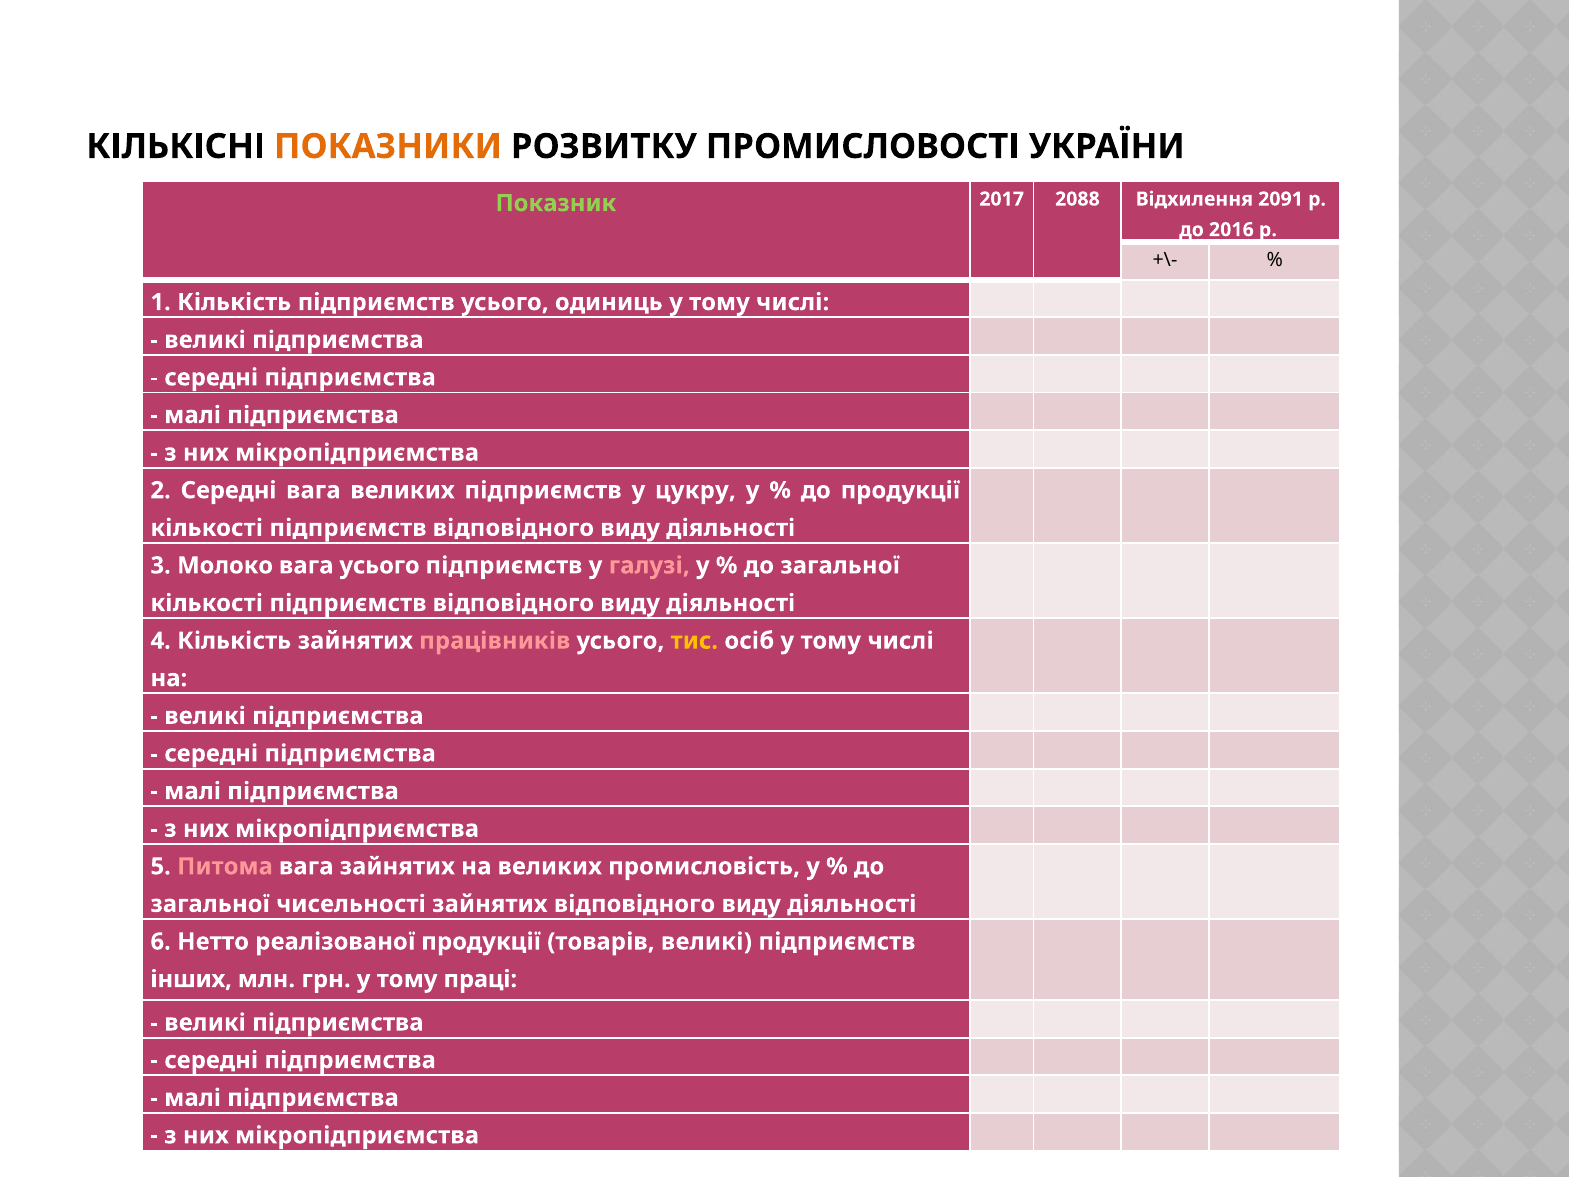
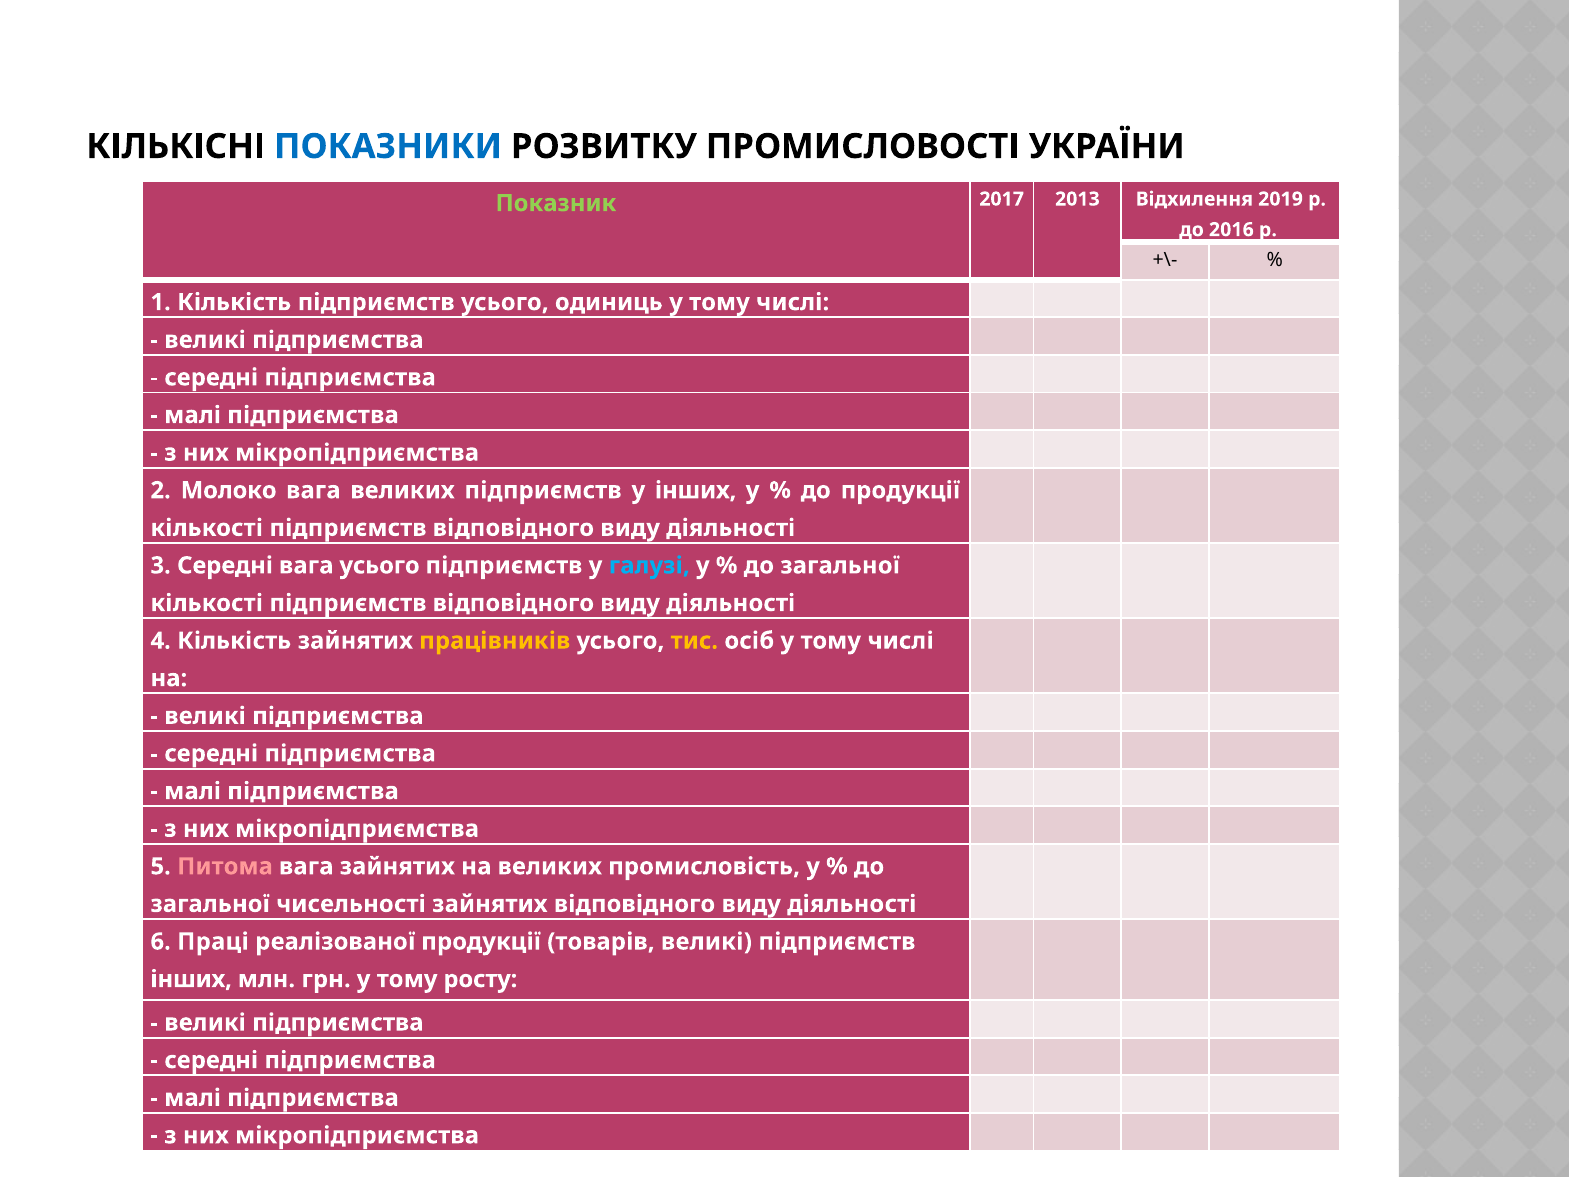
ПОКАЗНИКИ colour: orange -> blue (388, 147)
2088: 2088 -> 2013 (1077, 199)
2091: 2091 -> 2019 (1281, 199)
2 Середні: Середні -> Молоко (229, 490)
у цукру: цукру -> інших (696, 490)
3 Молоко: Молоко -> Середні (225, 565)
галузі colour: pink -> light blue (649, 565)
працівників colour: pink -> yellow (495, 641)
Нетто: Нетто -> Праці (213, 941)
праці: праці -> росту (480, 979)
